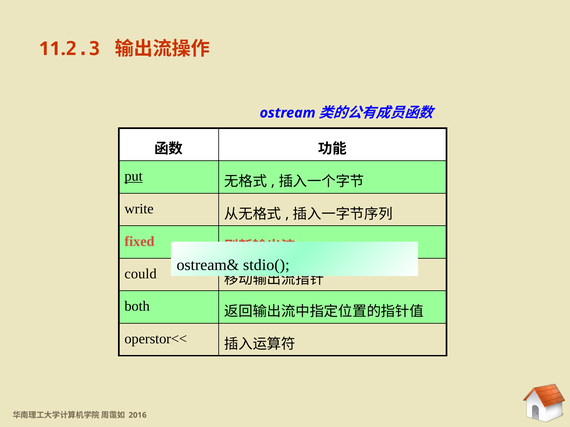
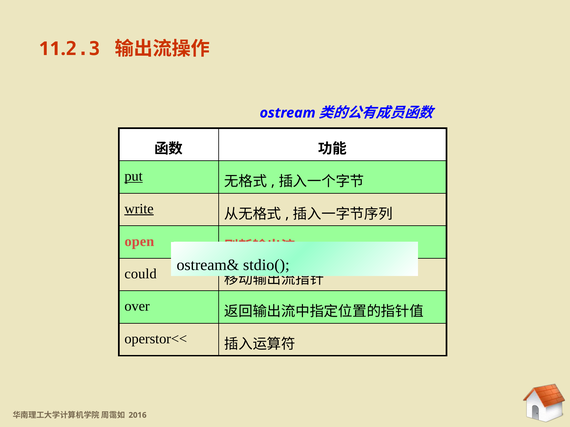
write underline: none -> present (139, 209)
fixed: fixed -> open (139, 242)
both: both -> over (137, 307)
